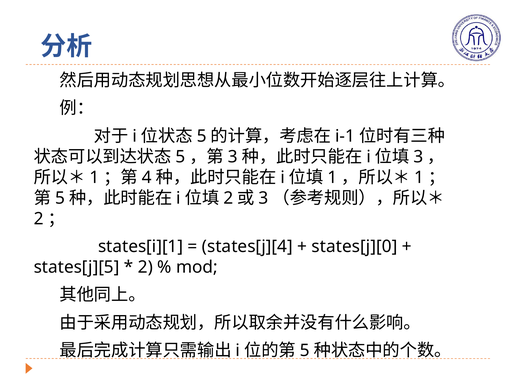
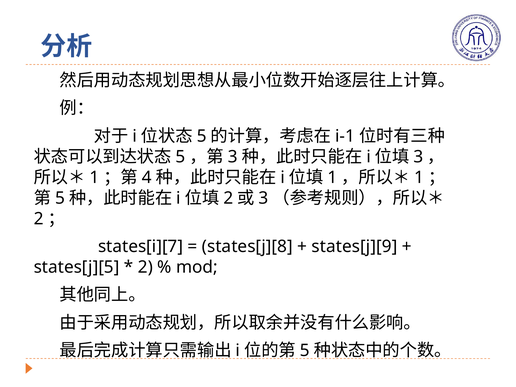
states[i][1: states[i][1 -> states[i][7 (141, 246)
states[j][4: states[j][4 -> states[j][8 (247, 246)
states[j][0: states[j][0 -> states[j][9 (354, 246)
